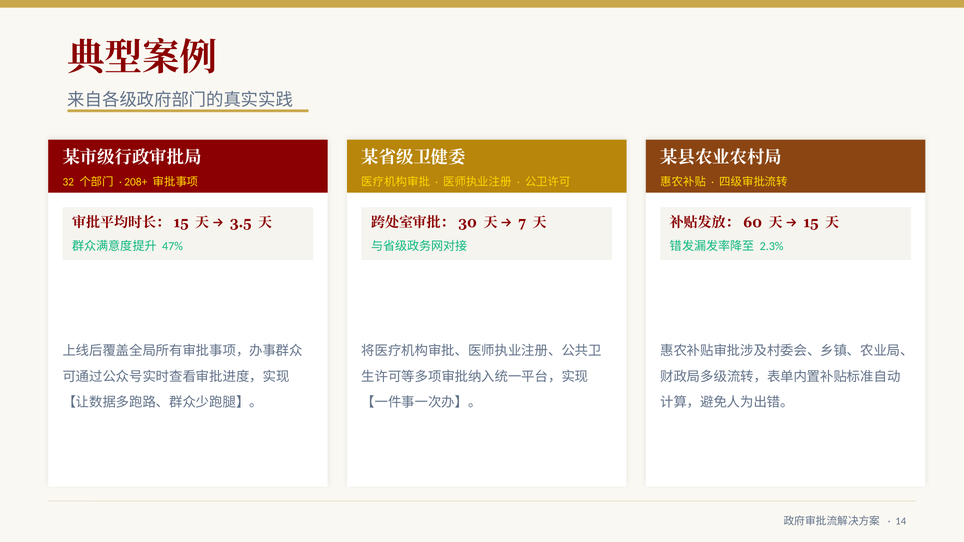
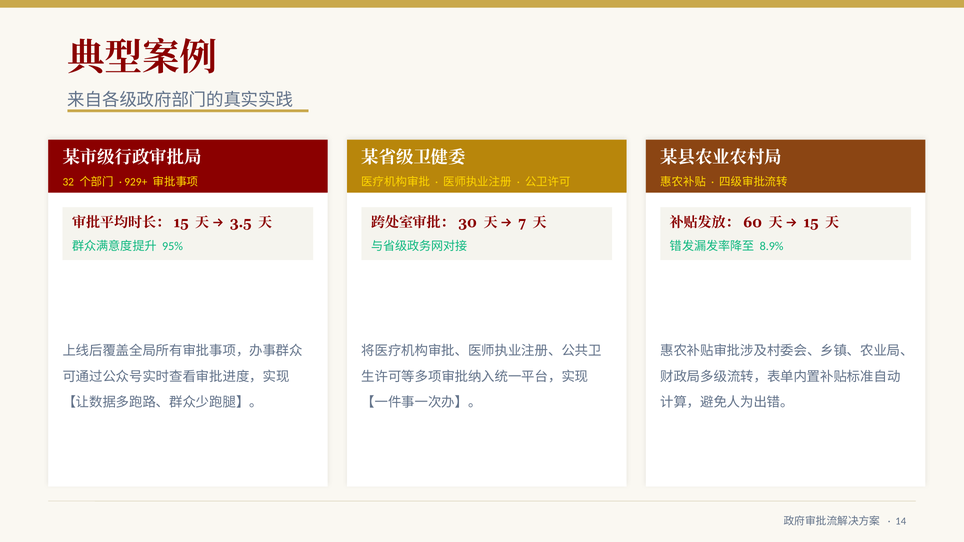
208+: 208+ -> 929+ (136, 182)
47%: 47% -> 95% (172, 246)
2.3%: 2.3% -> 8.9% (772, 246)
